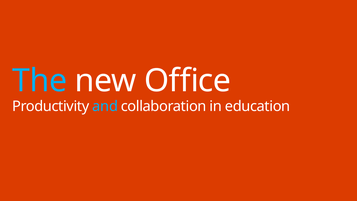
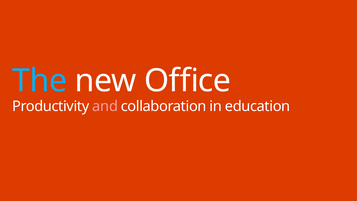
and colour: light blue -> pink (105, 106)
